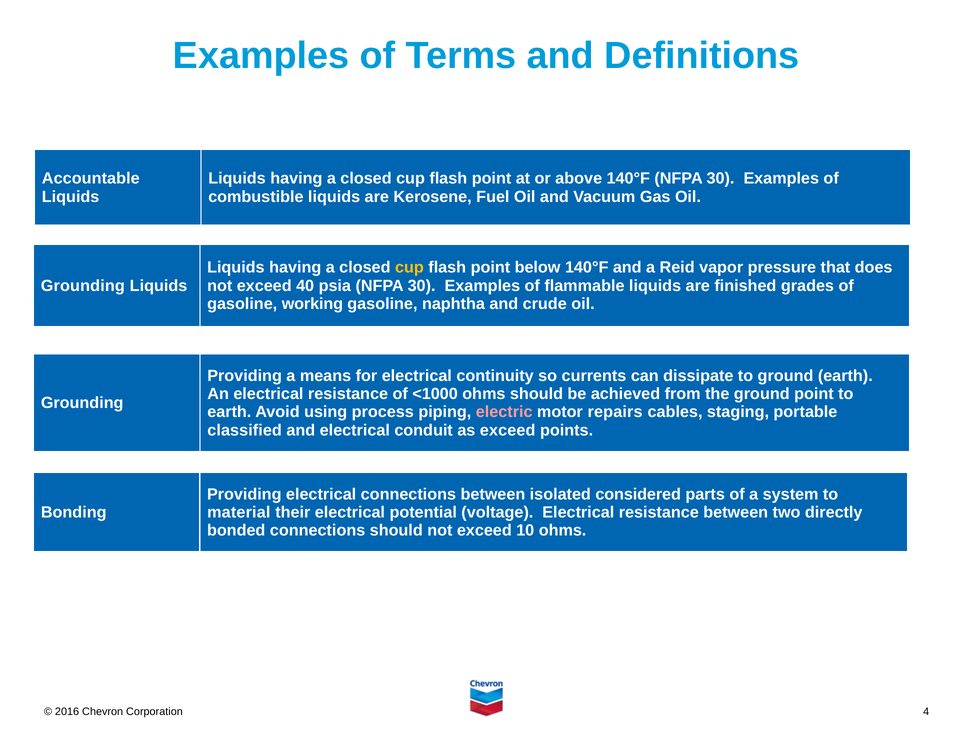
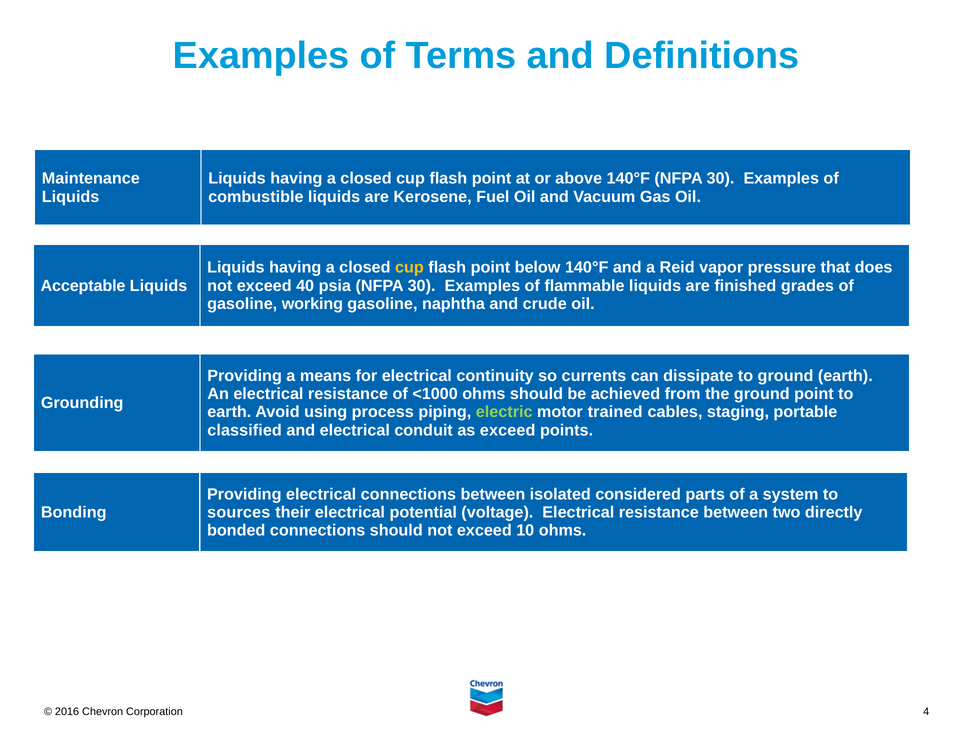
Accountable: Accountable -> Maintenance (91, 178)
Grounding: Grounding -> Acceptable (83, 286)
electric colour: pink -> light green (504, 412)
repairs: repairs -> trained (615, 412)
material: material -> sources (239, 512)
